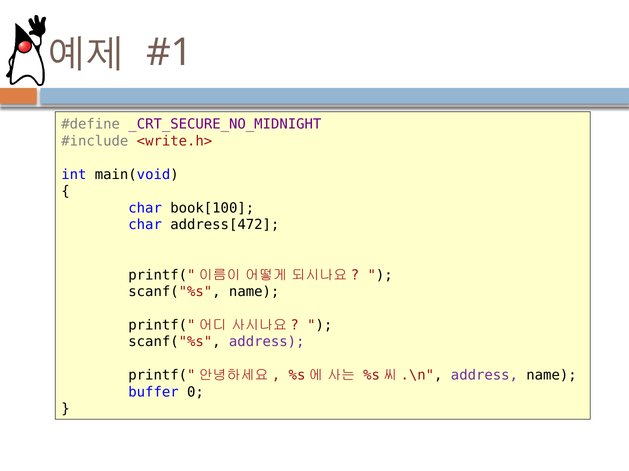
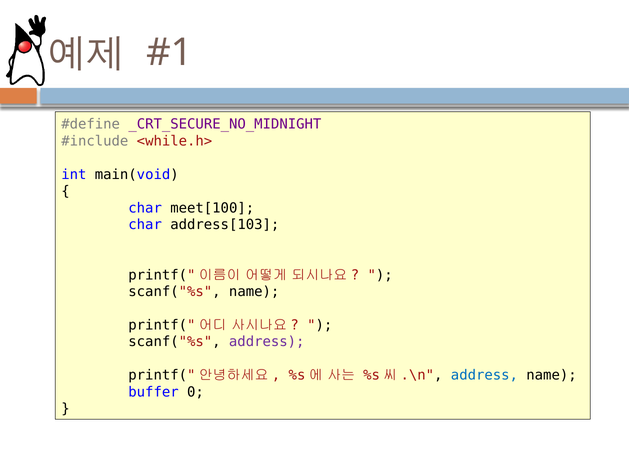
<write.h>: <write.h> -> <while.h> (174, 141)
book[100: book[100 -> meet[100 (212, 208)
address[472: address[472 -> address[103 (225, 225)
address colour: purple -> blue (484, 376)
